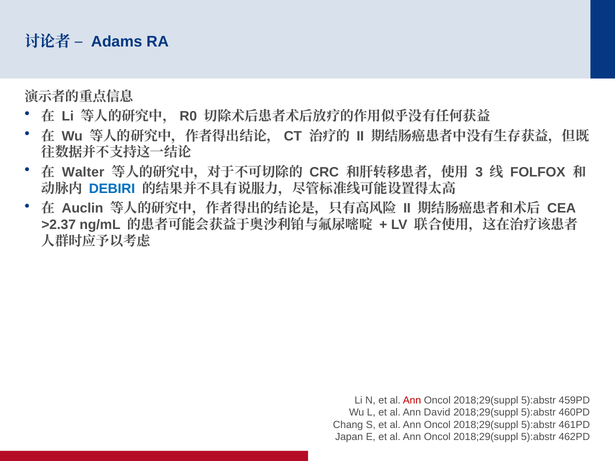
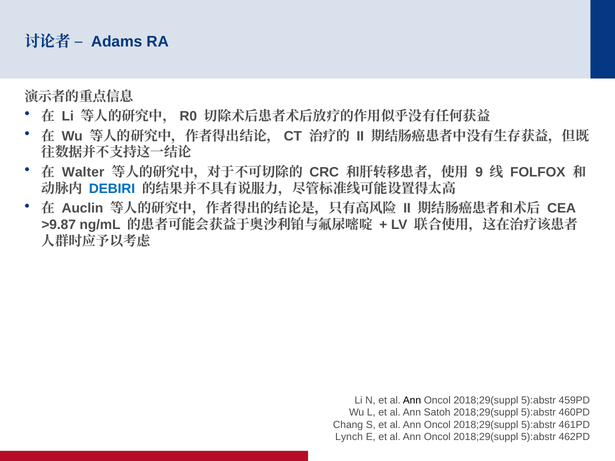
3: 3 -> 9 (479, 172)
>2.37: >2.37 -> >9.87 (59, 225)
Ann colour: red -> black (412, 400)
David: David -> Satoh (437, 413)
Japan: Japan -> Lynch (349, 437)
